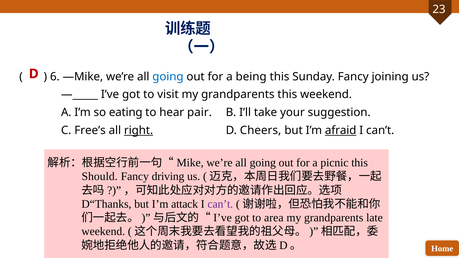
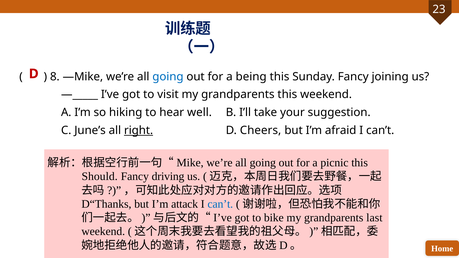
6: 6 -> 8 (55, 77)
eating: eating -> hiking (126, 112)
pair: pair -> well (200, 112)
Free’s: Free’s -> June’s (90, 130)
afraid underline: present -> none (341, 130)
can’t colour: purple -> blue (220, 204)
area: area -> bike (274, 218)
late: late -> last (374, 218)
